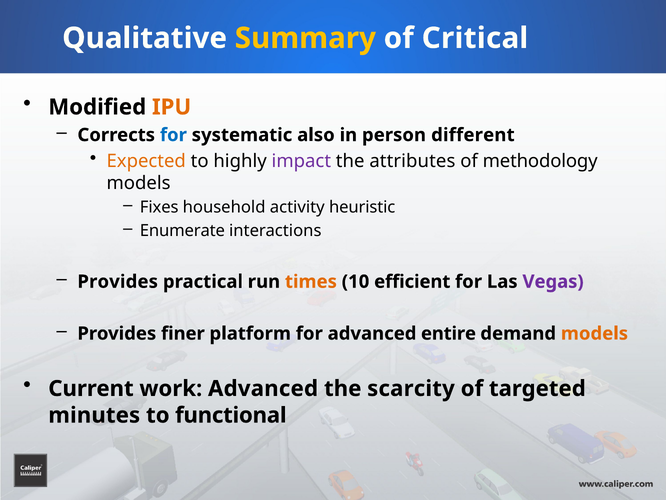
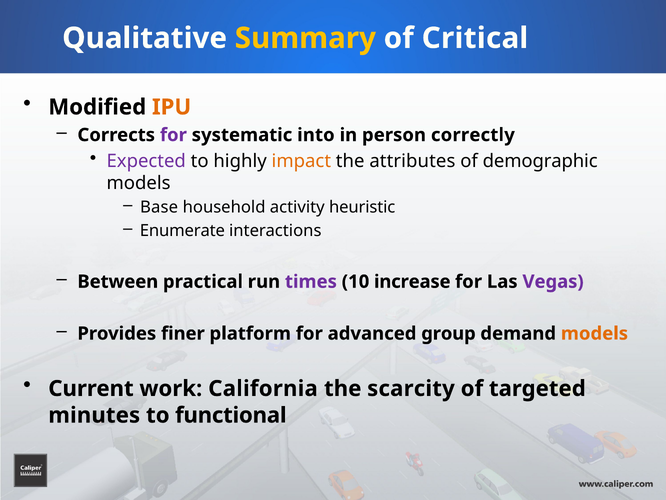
for colour: blue -> purple (173, 135)
also: also -> into (316, 135)
different: different -> correctly (473, 135)
Expected colour: orange -> purple (146, 161)
impact colour: purple -> orange (301, 161)
methodology: methodology -> demographic (540, 161)
Fixes: Fixes -> Base (159, 207)
Provides: Provides -> Between (118, 281)
times colour: orange -> purple (311, 281)
efficient: efficient -> increase (412, 281)
entire: entire -> group (448, 333)
work Advanced: Advanced -> California (263, 388)
